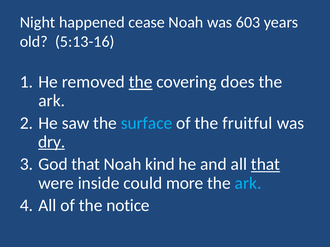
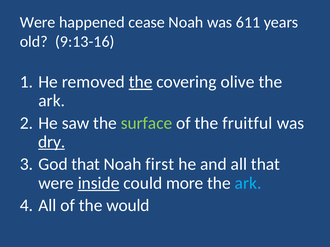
Night: Night -> Were (38, 22)
603: 603 -> 611 (248, 22)
5:13-16: 5:13-16 -> 9:13-16 (85, 42)
does: does -> olive (238, 82)
surface colour: light blue -> light green (147, 123)
kind: kind -> first (160, 165)
that underline: present -> none (265, 165)
inside underline: none -> present (99, 183)
notice: notice -> would (128, 206)
